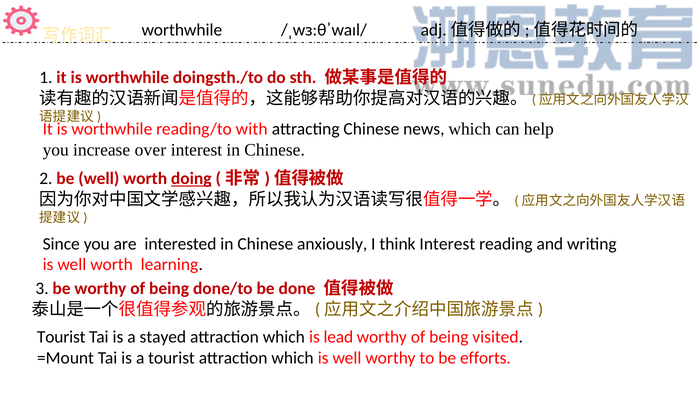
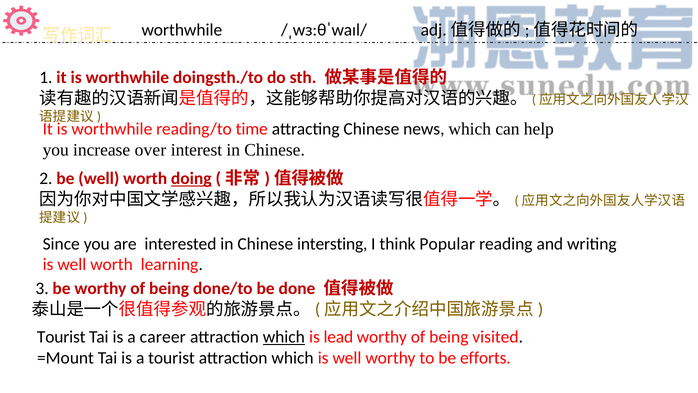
with: with -> time (252, 129)
anxiously: anxiously -> intersting (332, 244)
think Interest: Interest -> Popular (447, 244)
stayed: stayed -> career (163, 337)
which underline: none -> present (284, 337)
